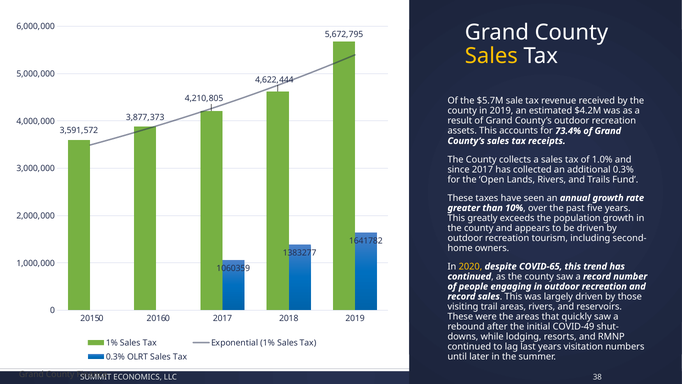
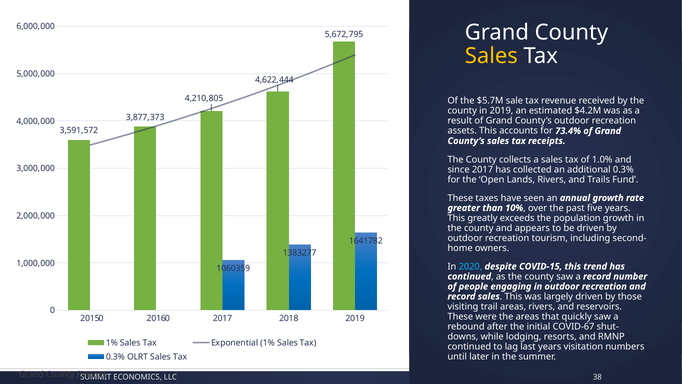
2020 colour: yellow -> light blue (470, 266)
COVID-65: COVID-65 -> COVID-15 (541, 266)
COVID-49: COVID-49 -> COVID-67 (574, 326)
